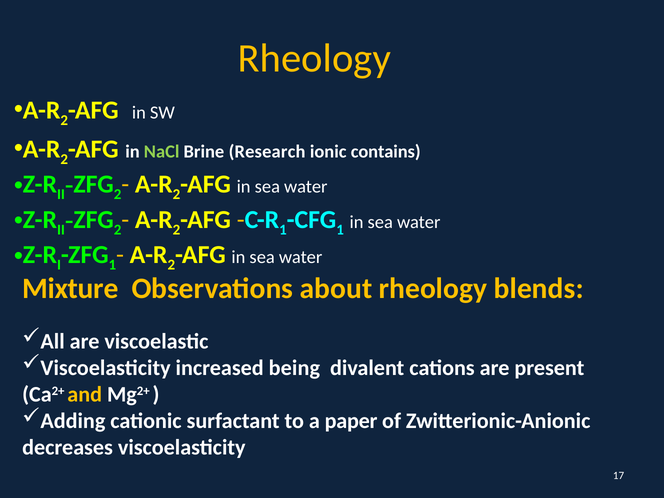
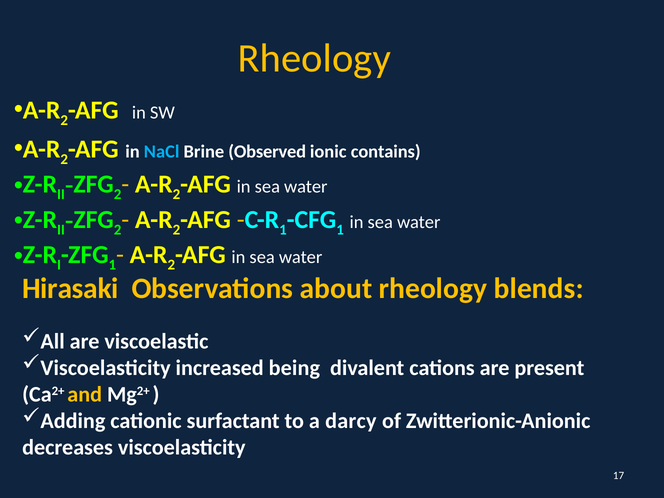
NaCl colour: light green -> light blue (162, 151)
Research: Research -> Observed (267, 151)
Mixture: Mixture -> Hirasaki (70, 289)
paper: paper -> darcy (351, 421)
